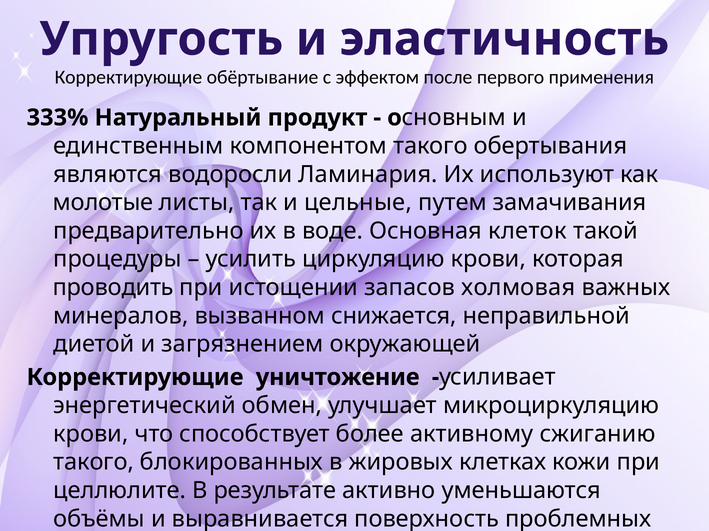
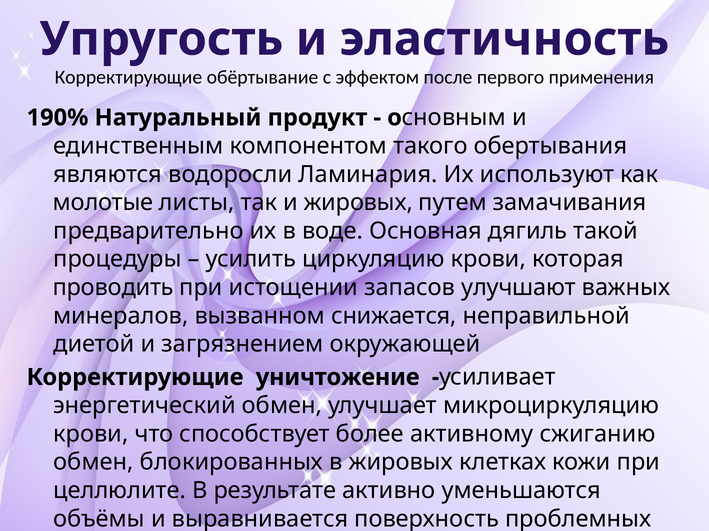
333%: 333% -> 190% (58, 118)
и цельные: цельные -> жировых (358, 203)
клеток: клеток -> дягиль (528, 231)
холмовая: холмовая -> улучшают (519, 288)
такого: такого -> обмен (93, 463)
